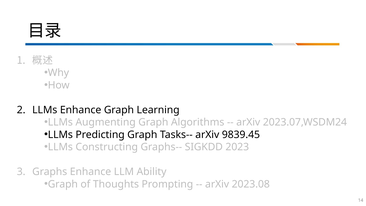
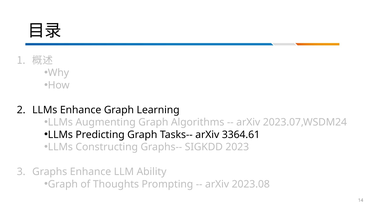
9839.45: 9839.45 -> 3364.61 (241, 135)
